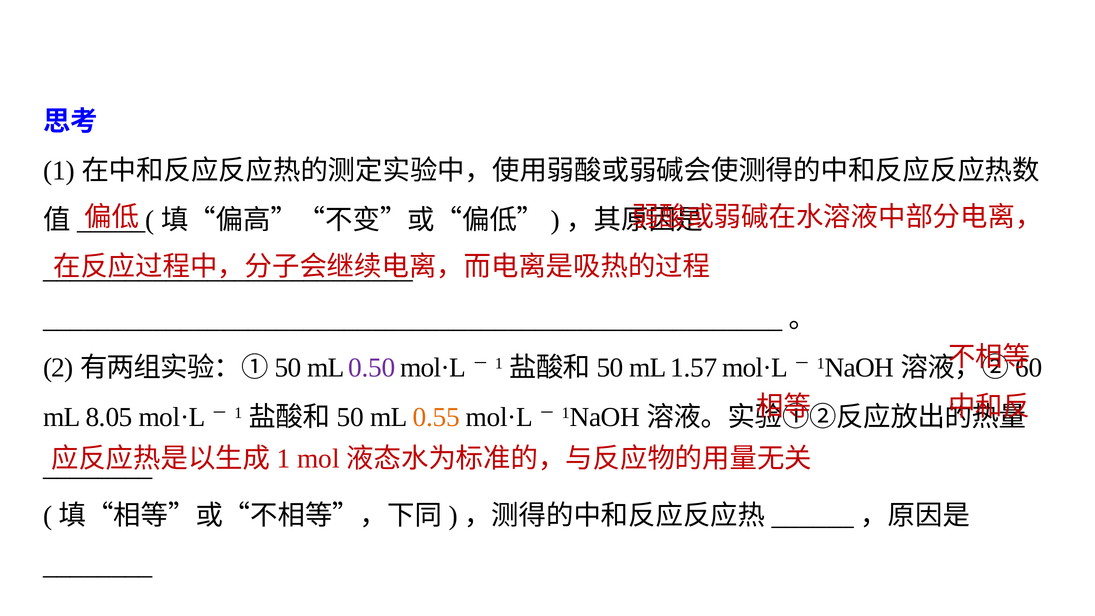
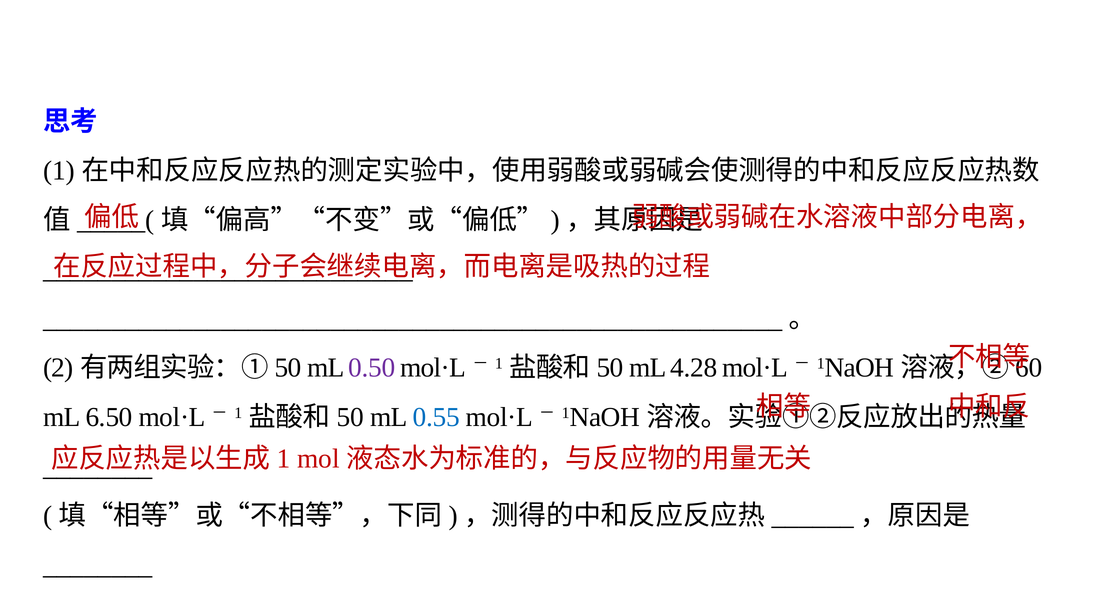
1.57: 1.57 -> 4.28 (694, 368)
8.05: 8.05 -> 6.50 (109, 417)
0.55 colour: orange -> blue (436, 417)
